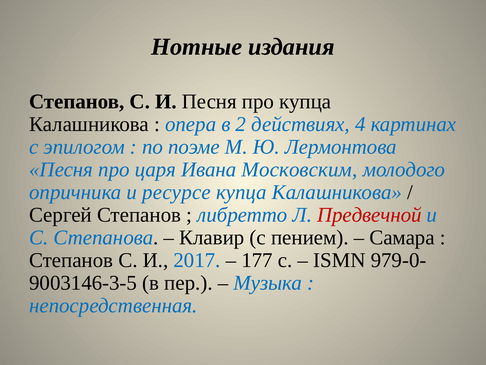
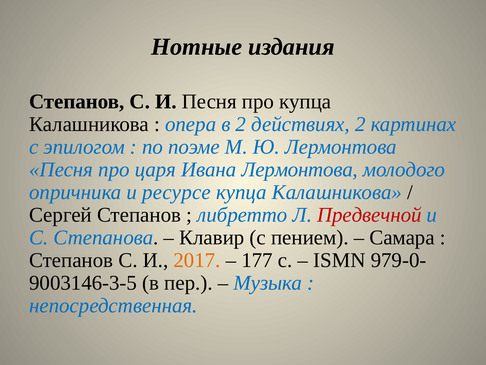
действиях 4: 4 -> 2 (360, 124)
Ивана Московским: Московским -> Лермонтова (300, 169)
2017 colour: blue -> orange (197, 260)
